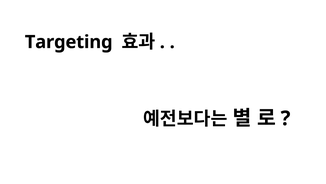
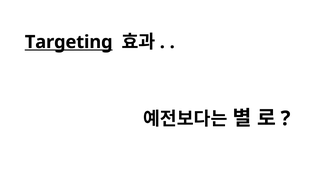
Targeting underline: none -> present (69, 42)
